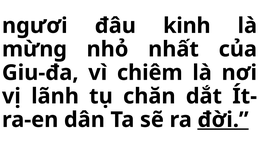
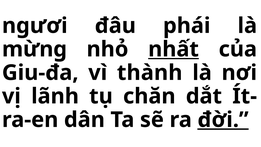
kinh: kinh -> phái (187, 26)
nhất underline: none -> present (174, 49)
chiêm: chiêm -> thành (150, 73)
